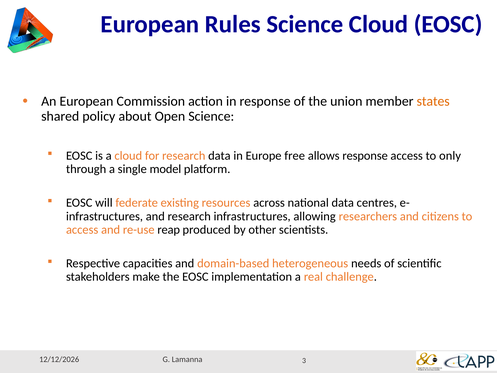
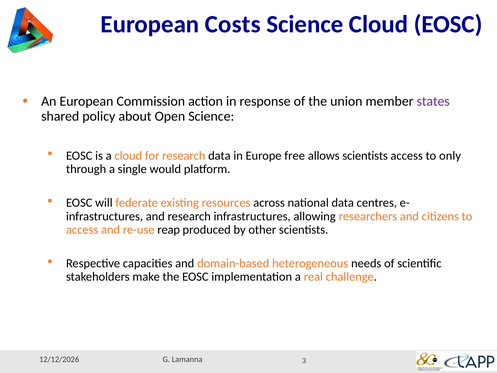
Rules: Rules -> Costs (233, 24)
states colour: orange -> purple (433, 101)
allows response: response -> scientists (365, 156)
model: model -> would (165, 169)
